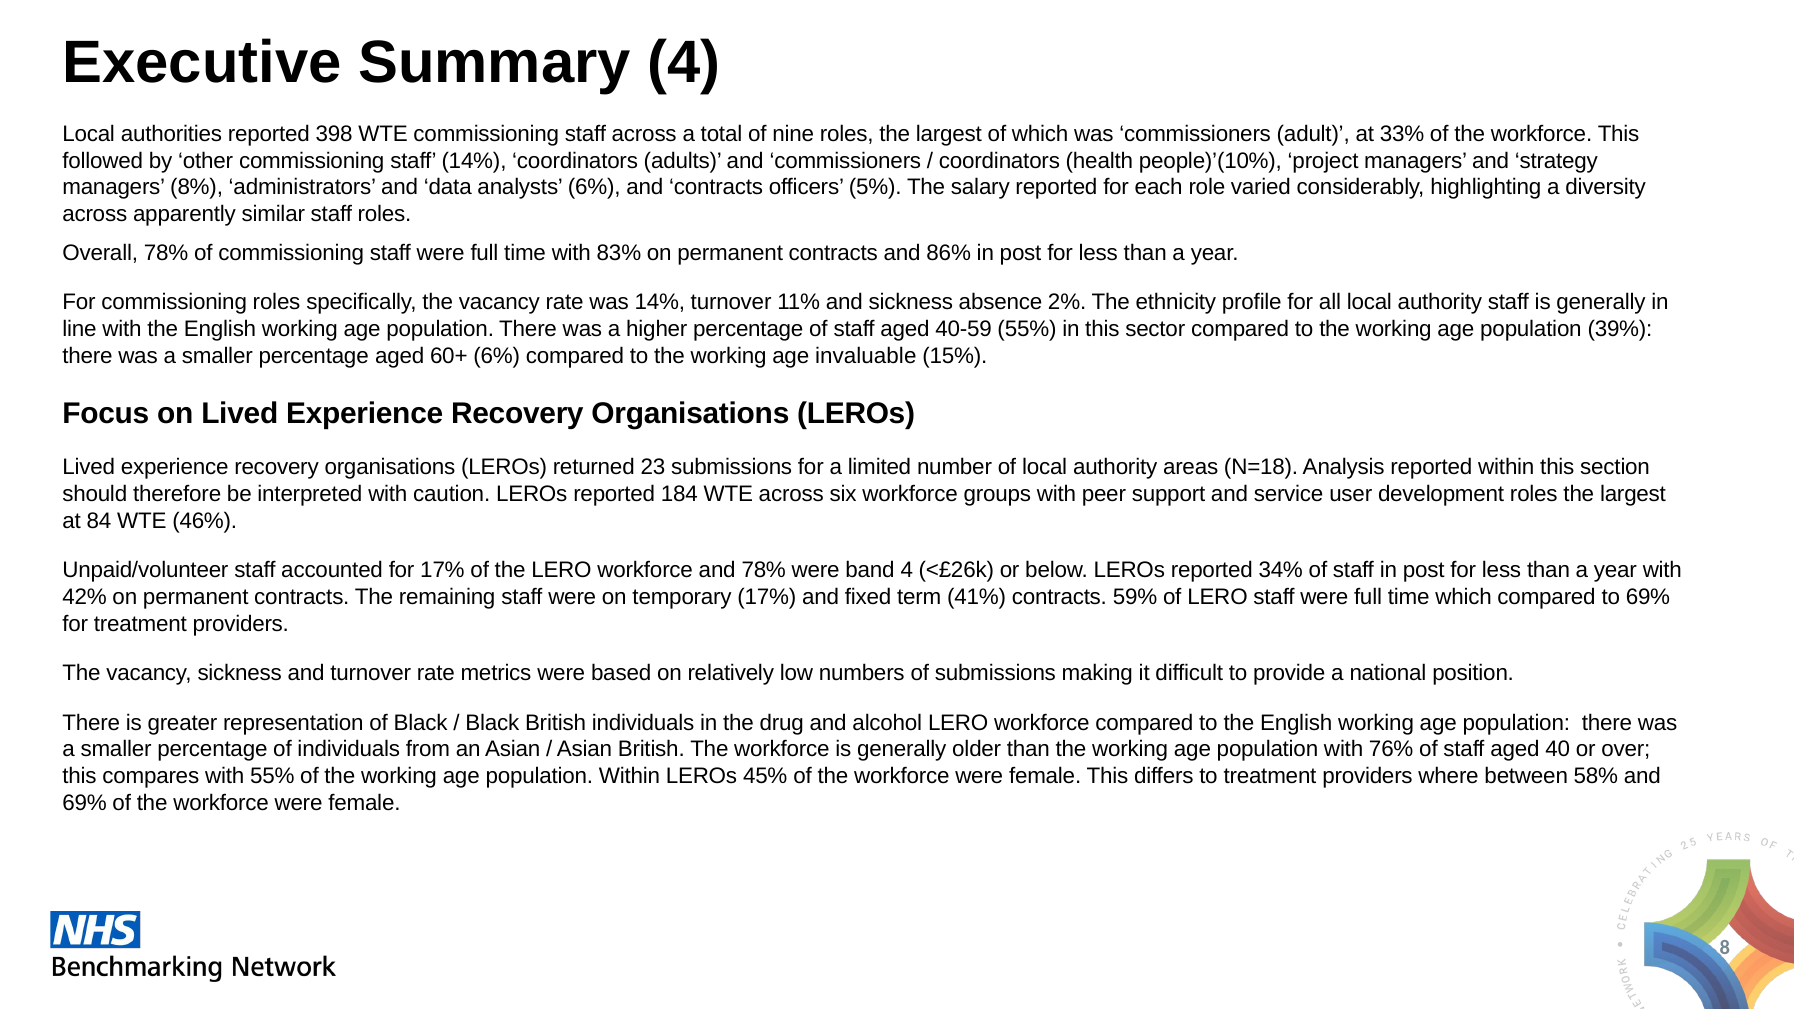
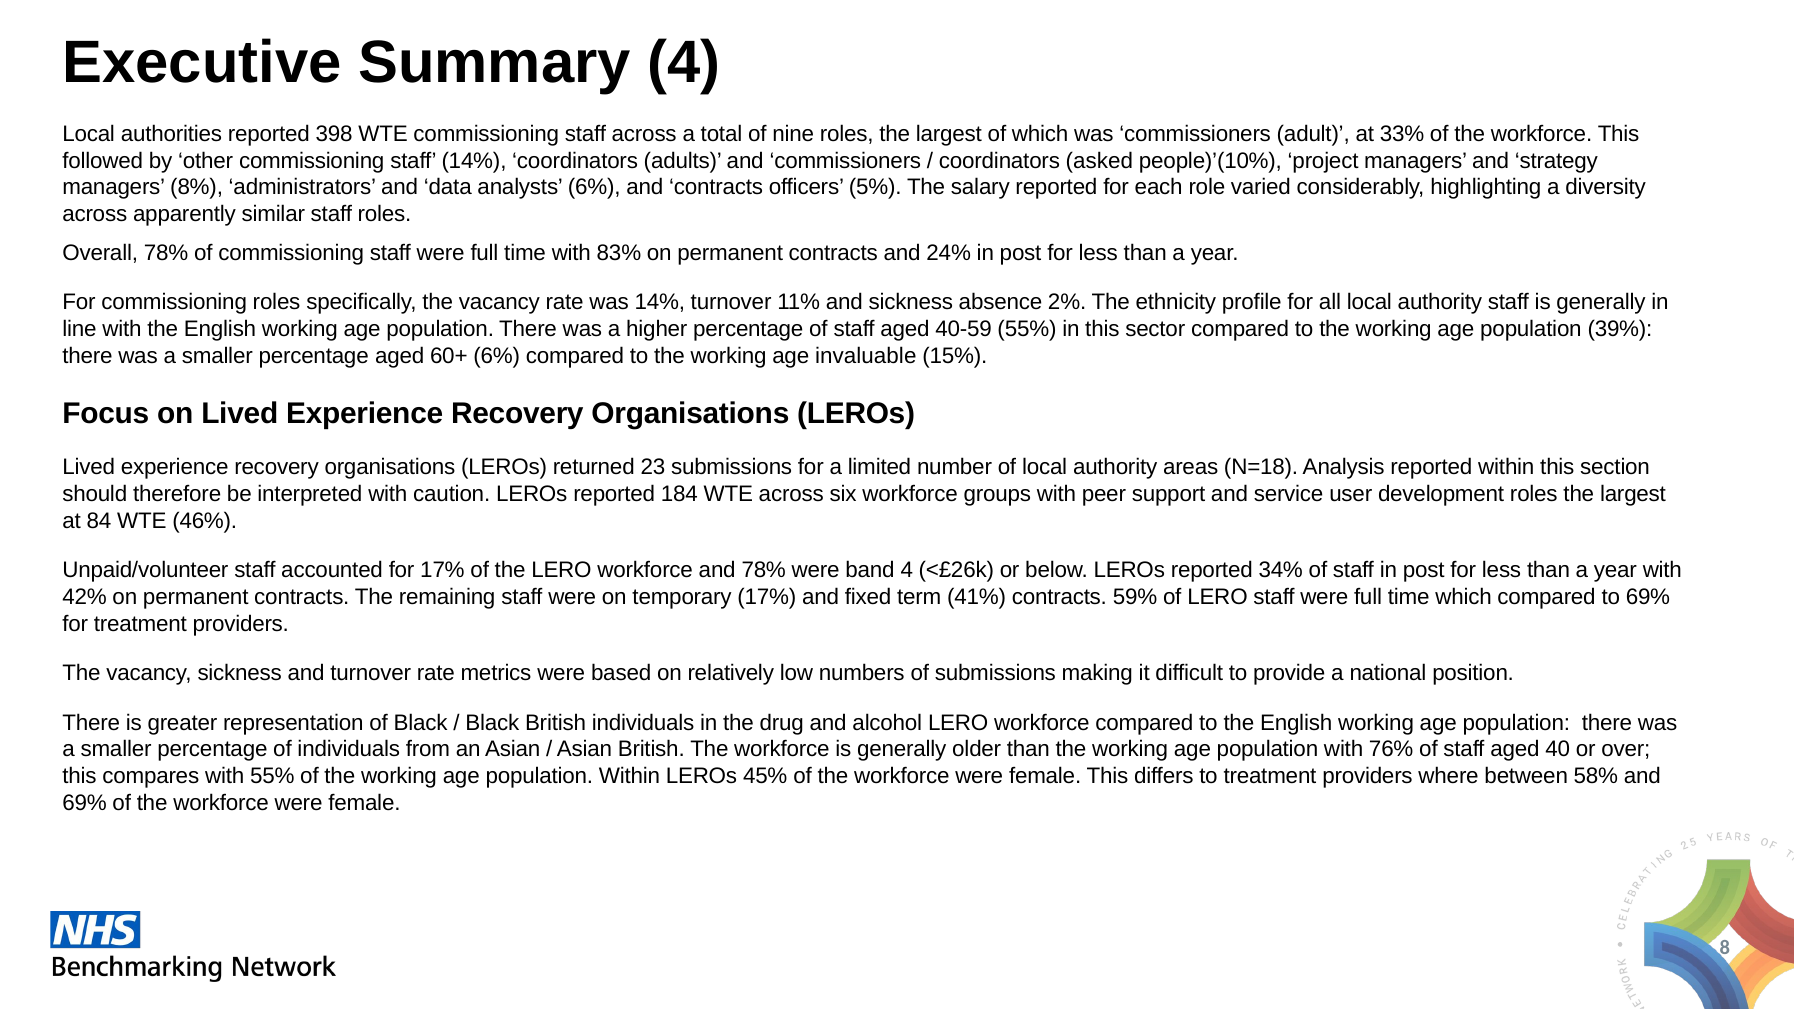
health: health -> asked (1099, 161)
86%: 86% -> 24% (949, 253)
